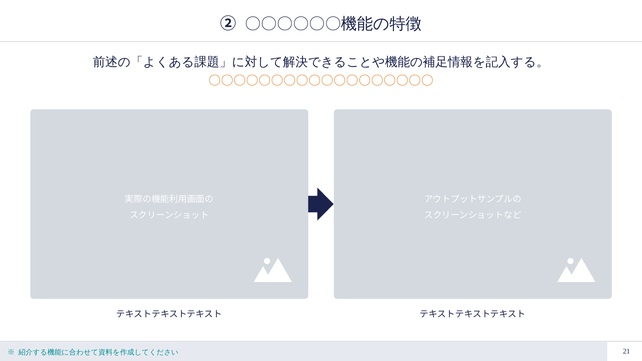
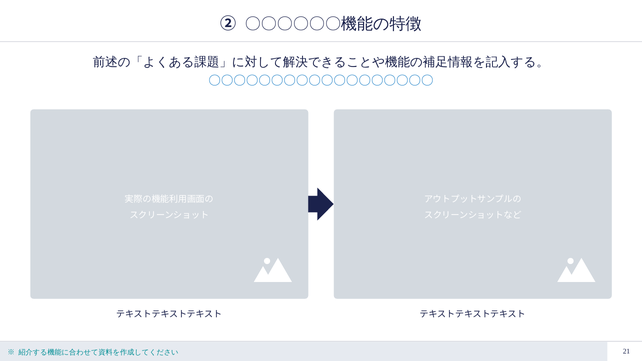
〇〇〇〇〇〇〇〇〇〇〇〇〇〇〇〇〇〇 colour: orange -> blue (321, 81)
